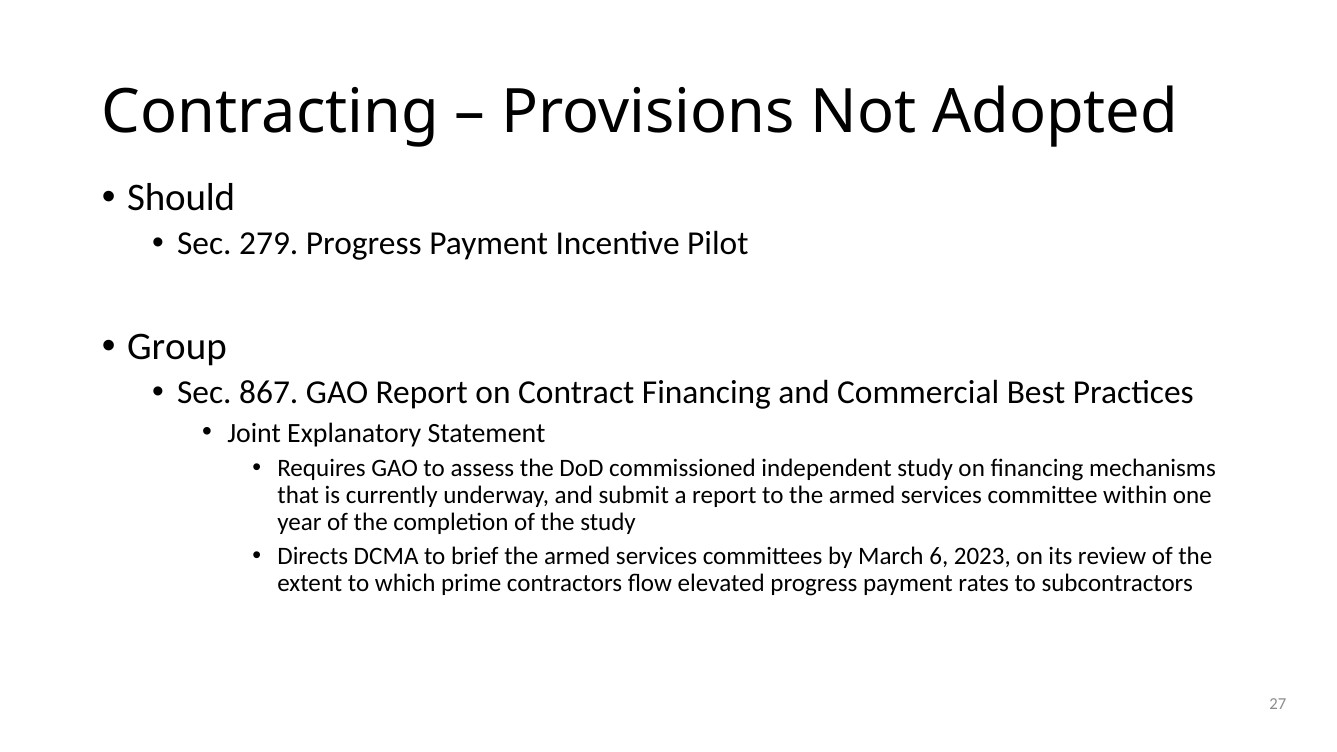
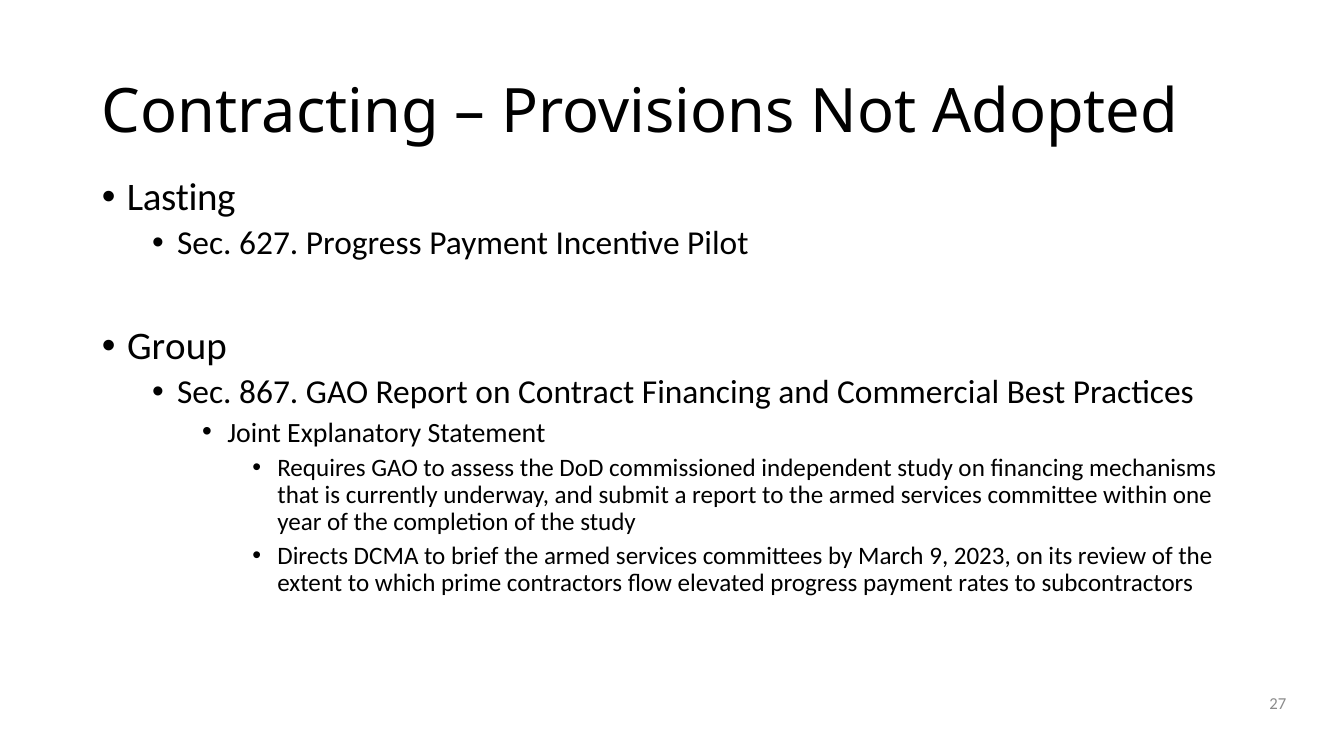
Should: Should -> Lasting (181, 198)
279: 279 -> 627 (269, 244)
6: 6 -> 9 (939, 557)
